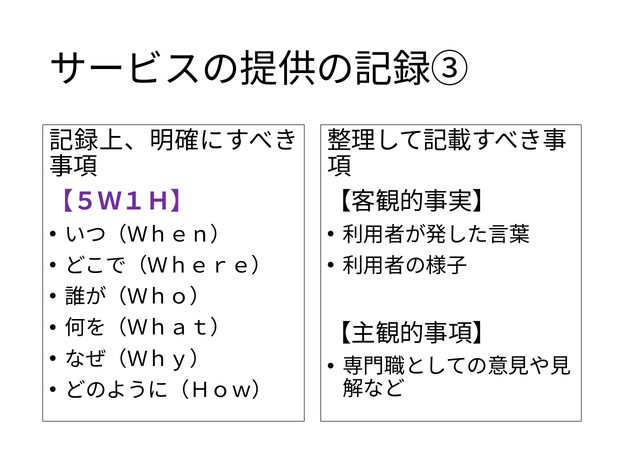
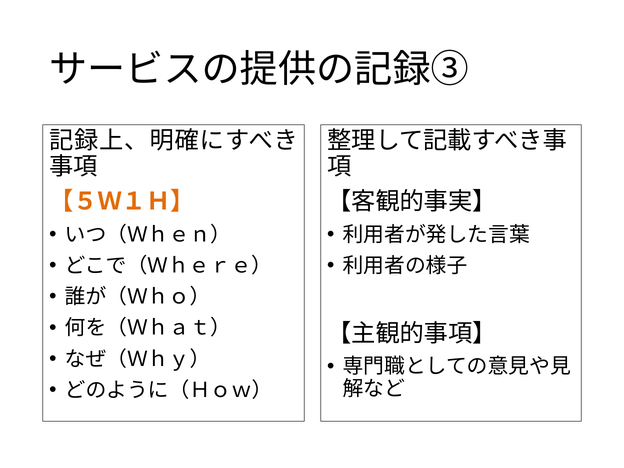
【５Ｗ１Ｈ】 colour: purple -> orange (122, 202)
